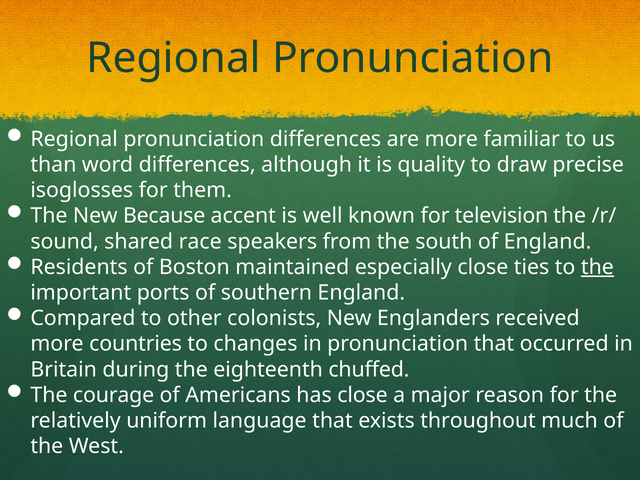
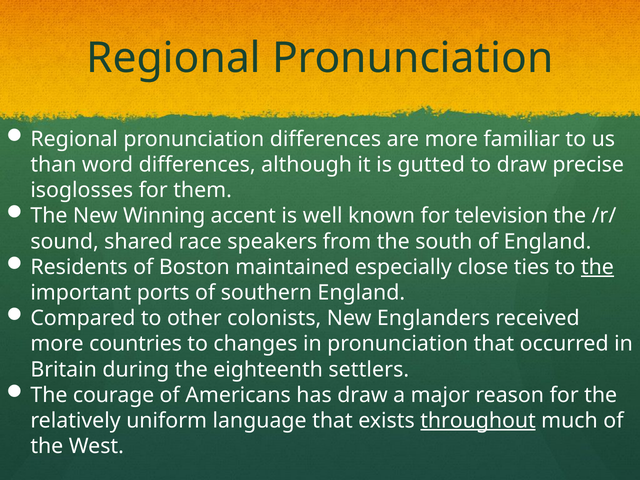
quality: quality -> gutted (431, 165)
Because: Because -> Winning (164, 216)
chuffed: chuffed -> settlers (369, 369)
has close: close -> draw (363, 395)
throughout underline: none -> present (478, 421)
